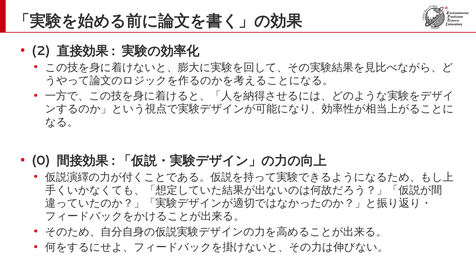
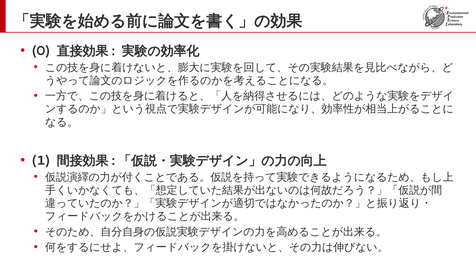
2: 2 -> 0 (41, 51)
0: 0 -> 1 (41, 161)
